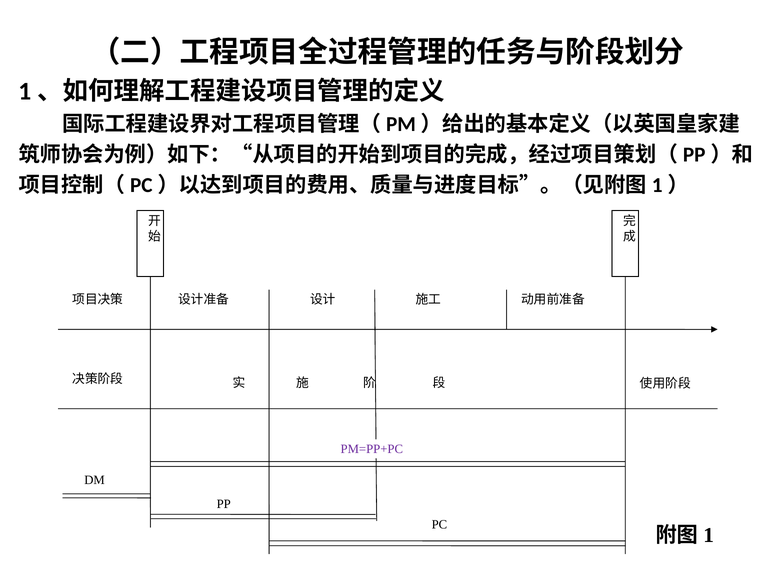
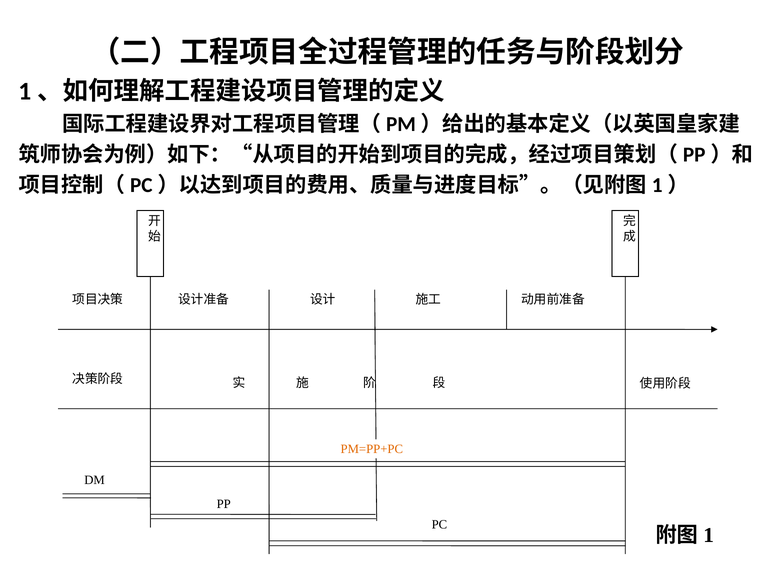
PM=PP+PC colour: purple -> orange (372, 449)
